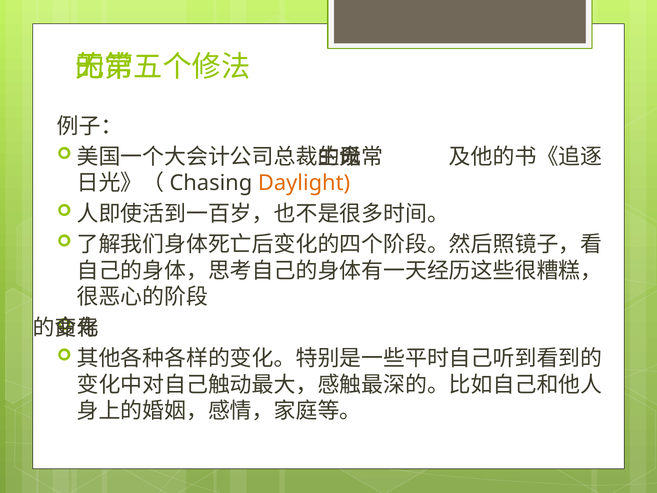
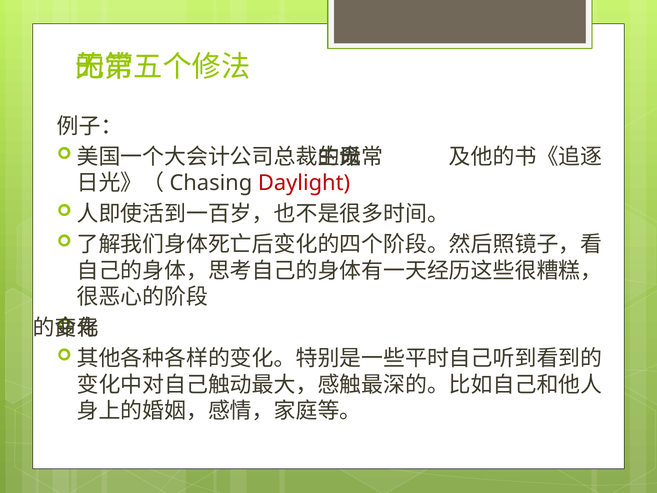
Daylight colour: orange -> red (304, 183)
